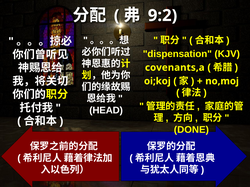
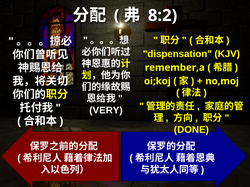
9:2: 9:2 -> 8:2 (163, 16)
covenants,a: covenants,a -> remember,a (175, 68)
HEAD: HEAD -> VERY (106, 111)
